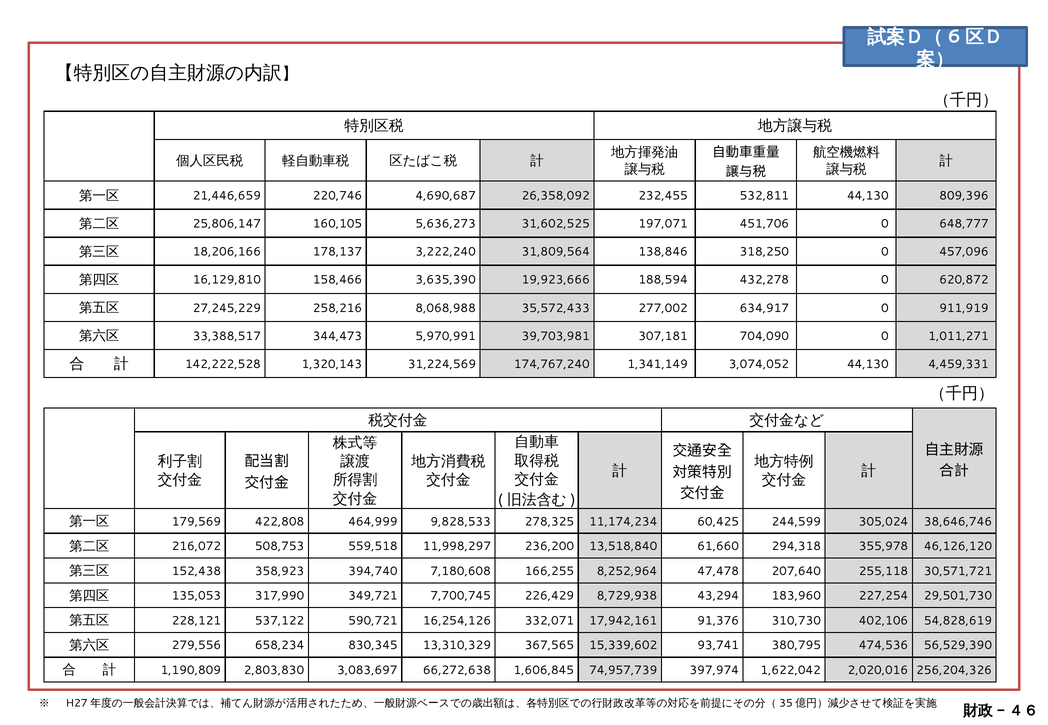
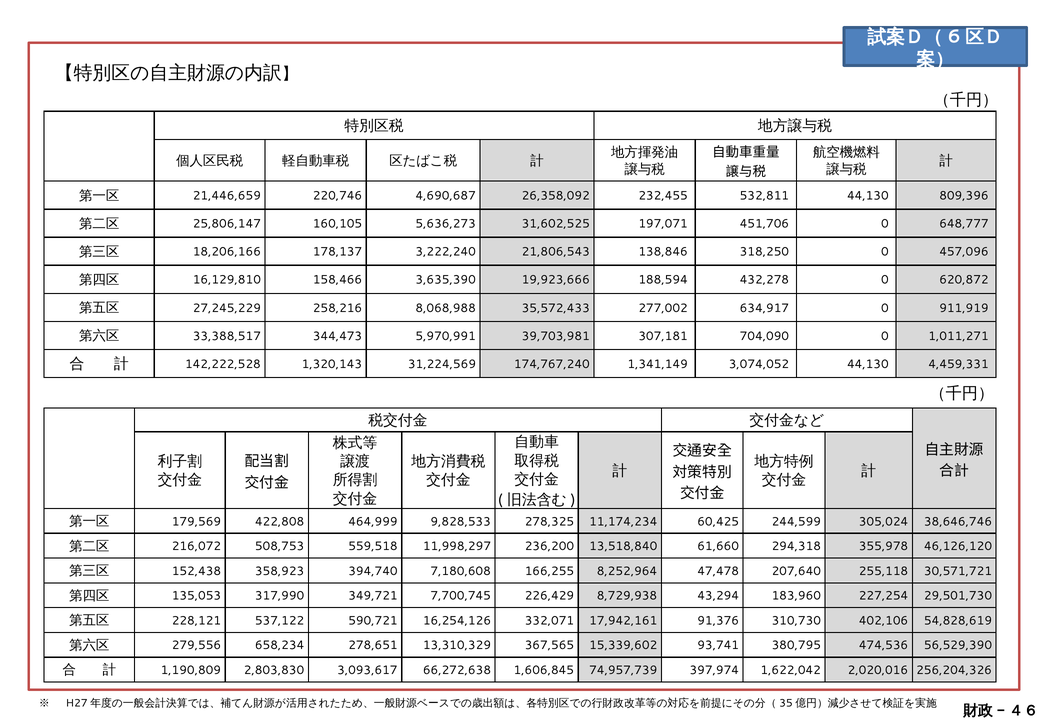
31,809,564: 31,809,564 -> 21,806,543 (556, 252)
830,345: 830,345 -> 278,651 (373, 646)
3,083,697: 3,083,697 -> 3,093,617 (367, 671)
